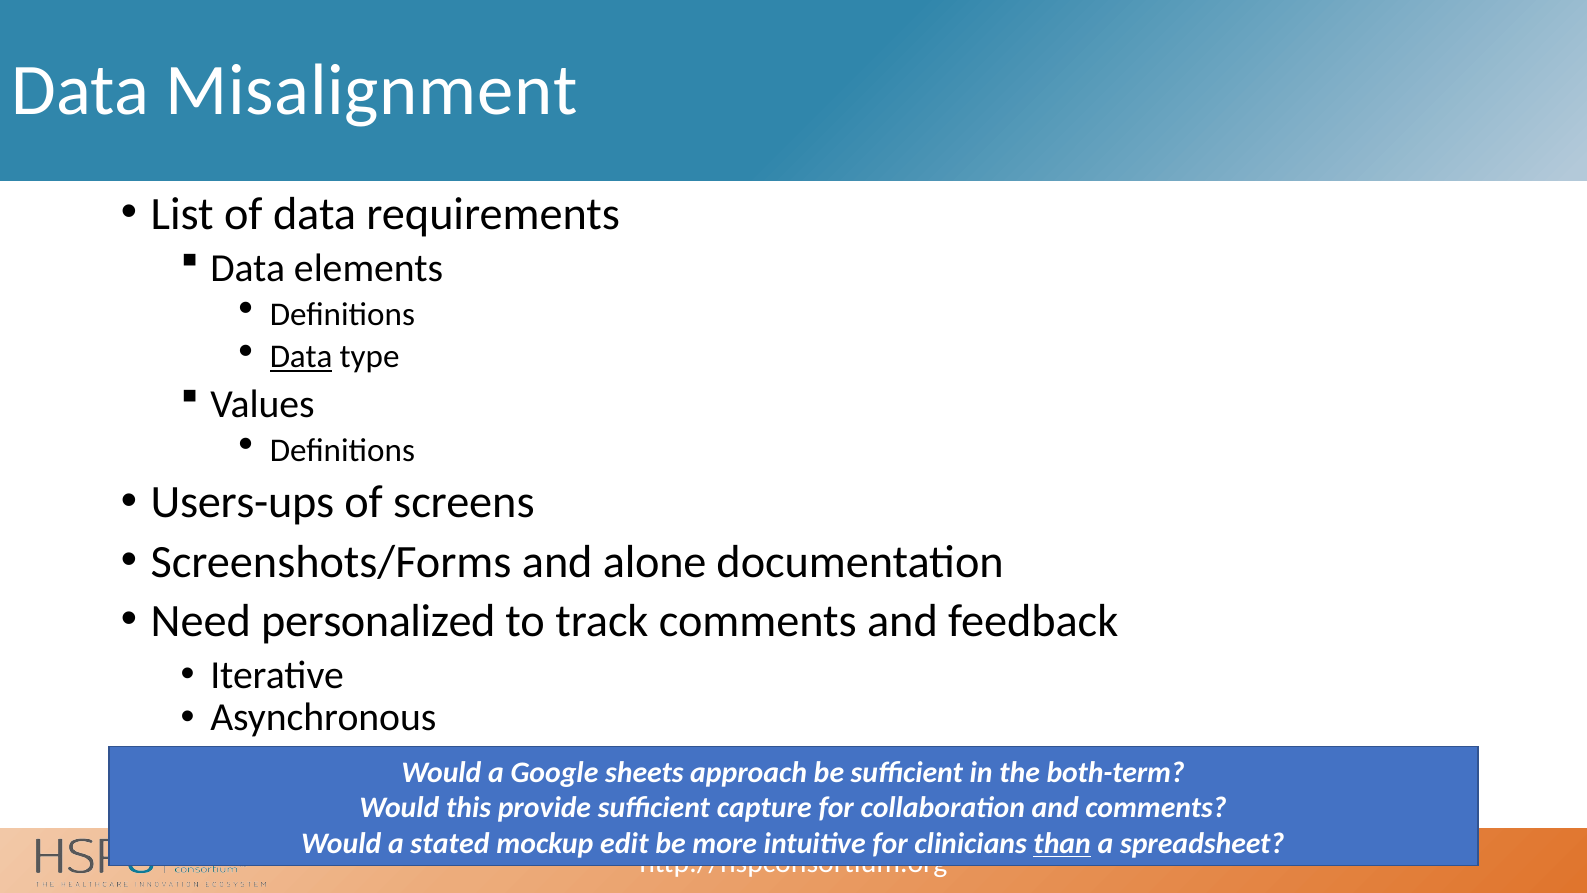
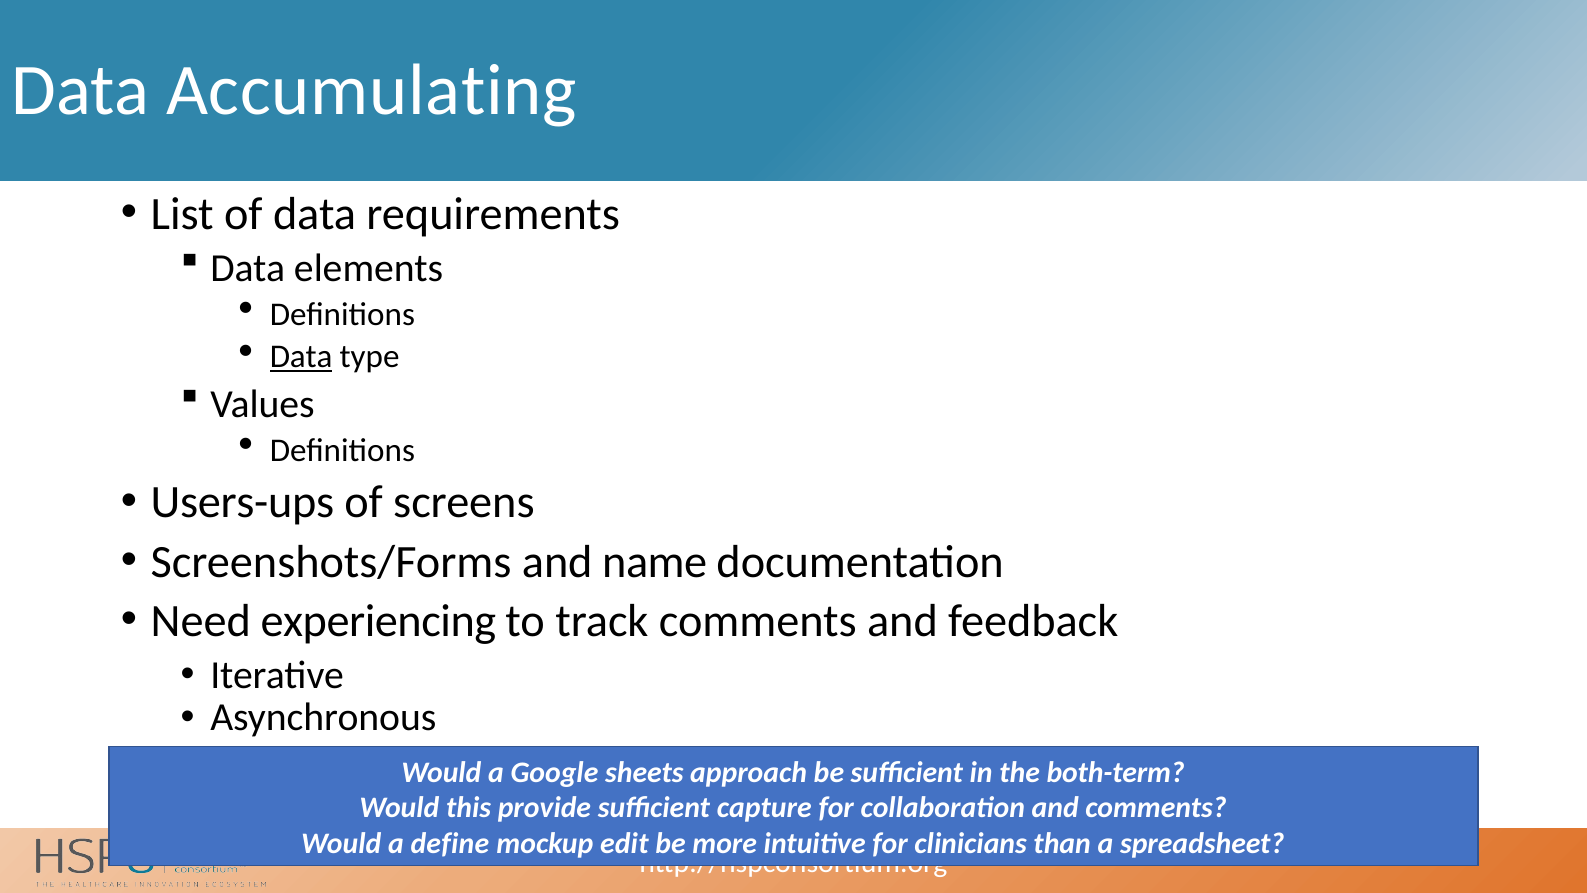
Misalignment: Misalignment -> Accumulating (371, 90)
alone: alone -> name (655, 562)
personalized: personalized -> experiencing (378, 621)
stated: stated -> define (450, 843)
than underline: present -> none (1062, 843)
